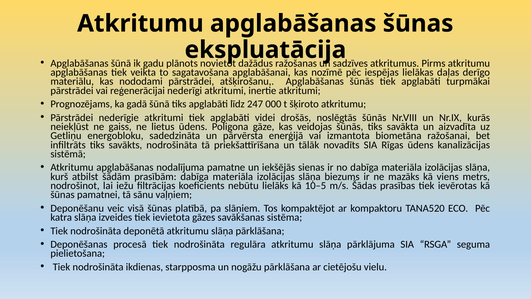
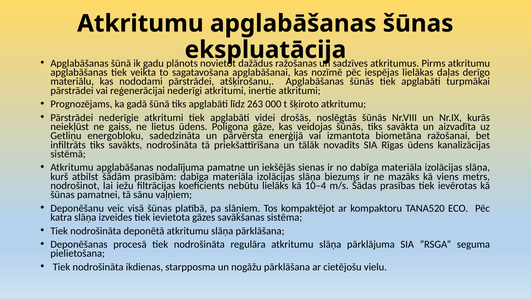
247: 247 -> 263 (255, 104)
10–5: 10–5 -> 10–4 (316, 185)
